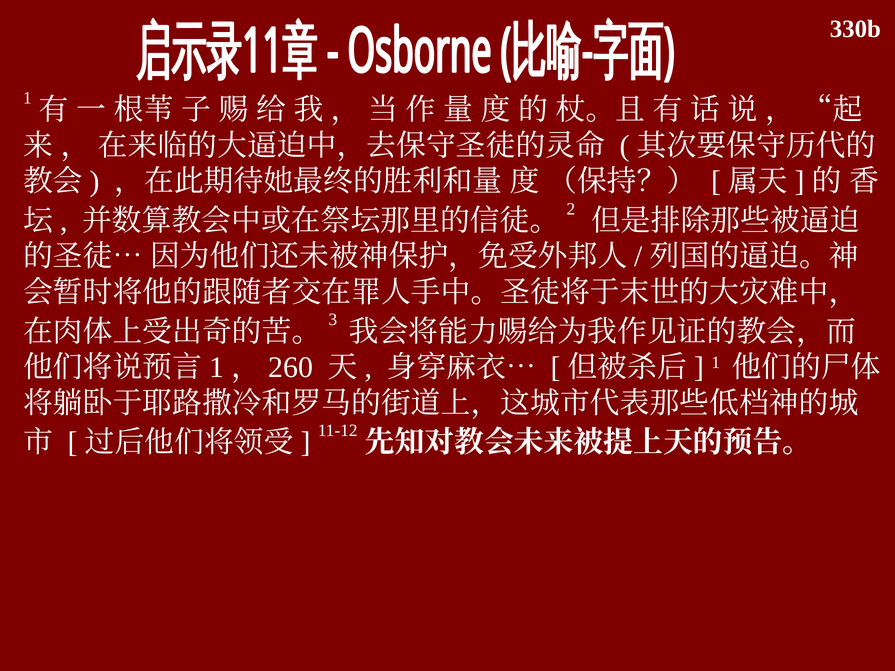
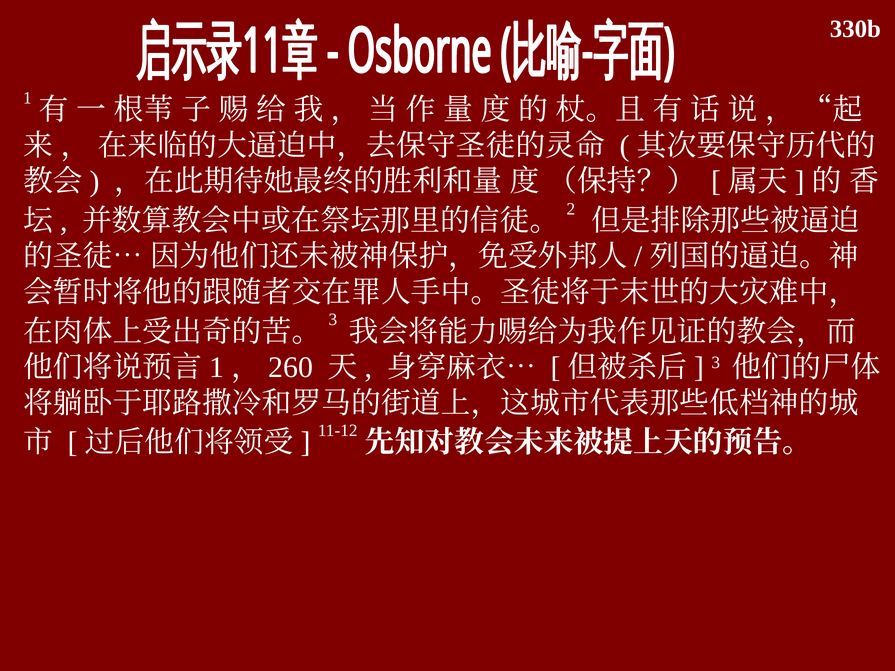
1: 1 -> 3 (716, 363)
